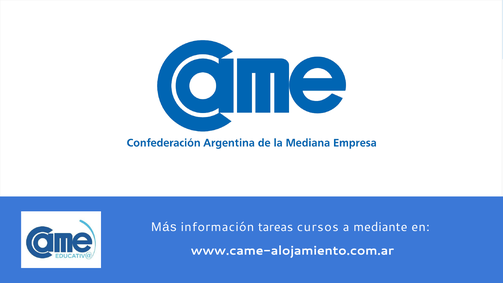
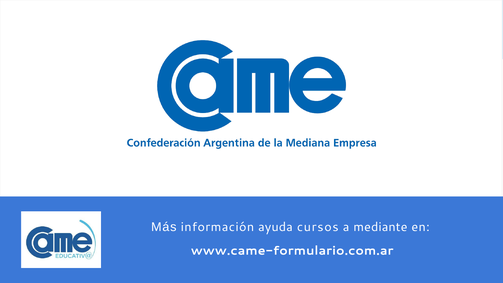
tareas: tareas -> ayuda (275, 227)
www.came-alojamiento.com.ar: www.came-alojamiento.com.ar -> www.came-formulario.com.ar (292, 251)
